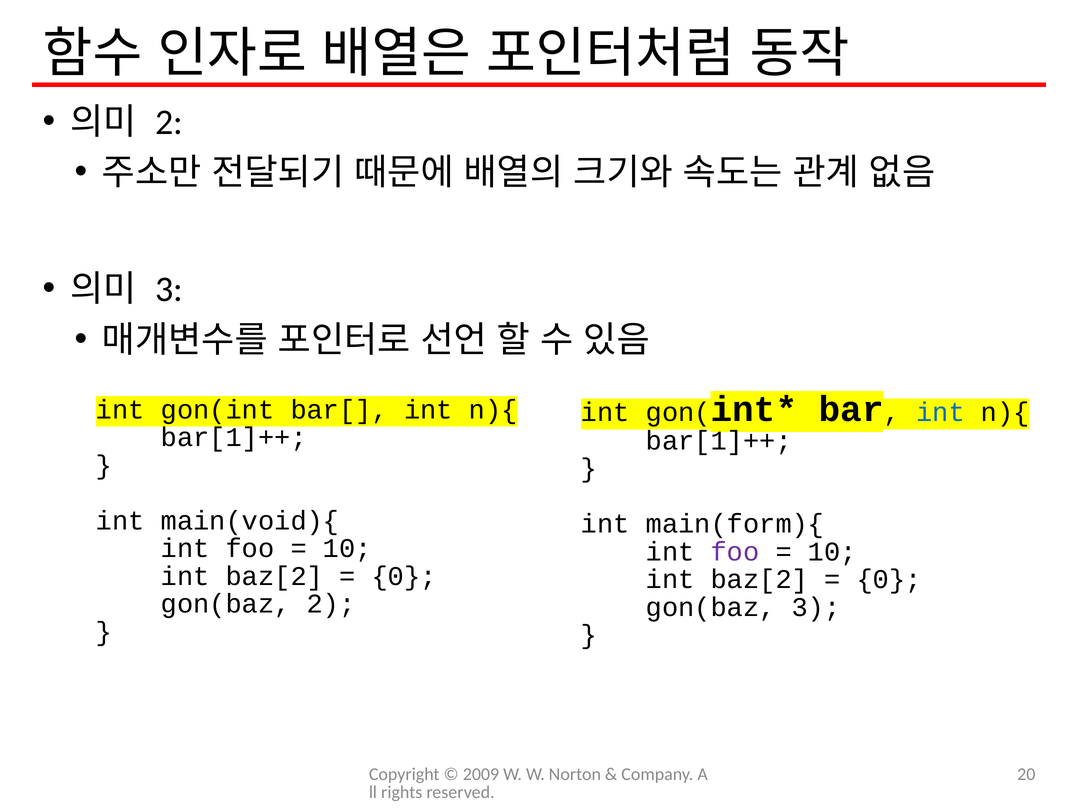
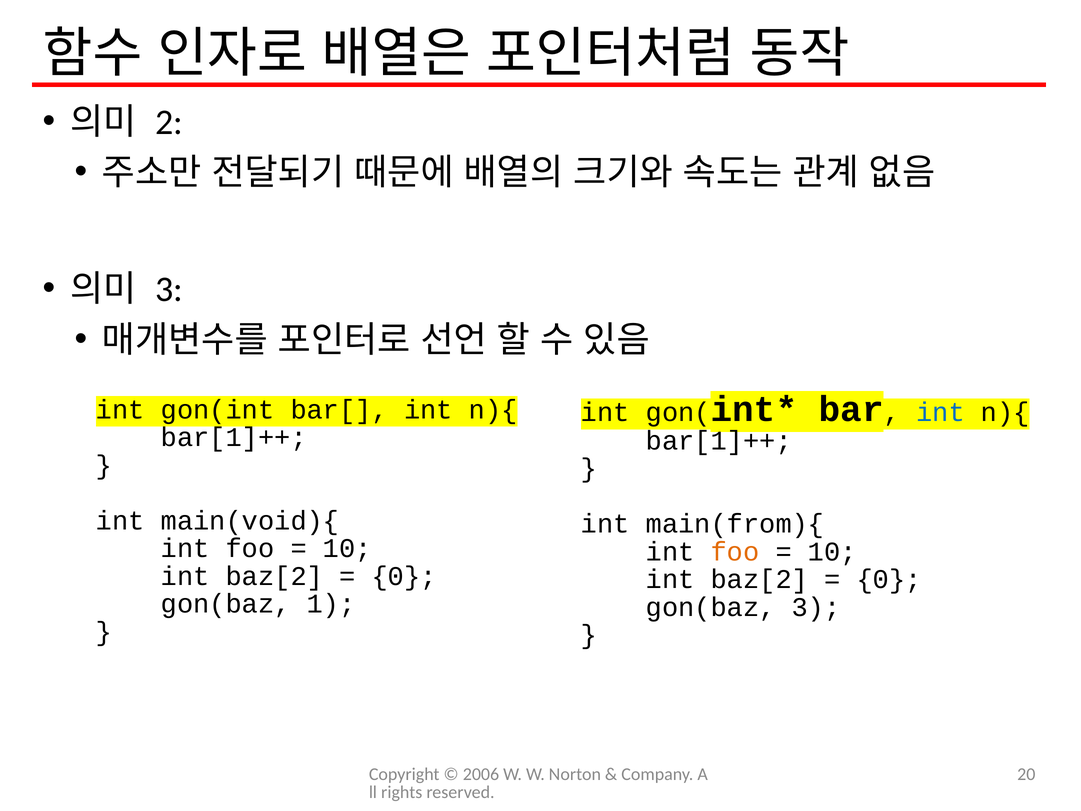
main(form){: main(form){ -> main(from){ (735, 524)
foo colour: purple -> orange (735, 551)
gon(baz 2: 2 -> 1 (331, 604)
2009: 2009 -> 2006 (481, 774)
